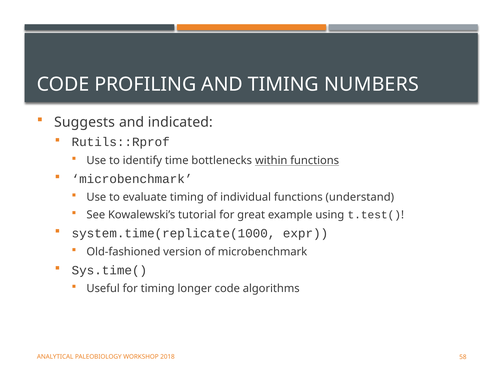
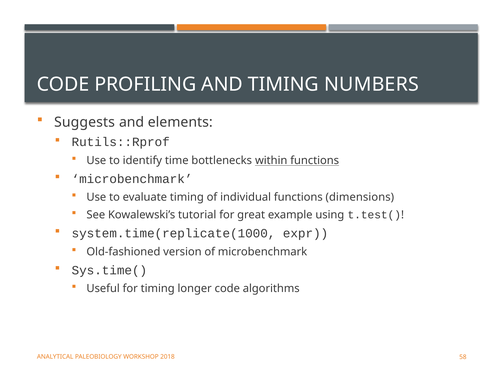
indicated: indicated -> elements (180, 122)
understand: understand -> dimensions (360, 197)
